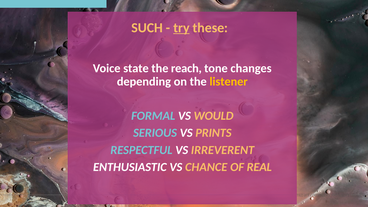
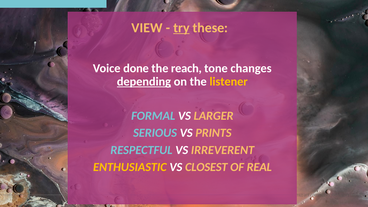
SUCH: SUCH -> VIEW (147, 28)
state: state -> done (136, 68)
depending underline: none -> present (144, 82)
WOULD: WOULD -> LARGER (214, 116)
ENTHUSIASTIC colour: white -> yellow (130, 167)
CHANCE: CHANCE -> CLOSEST (206, 167)
